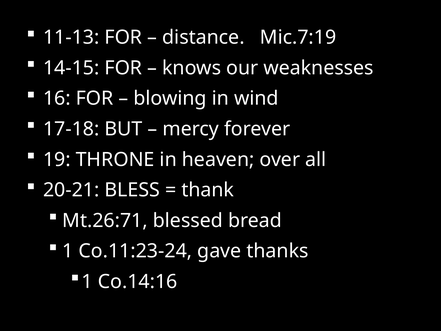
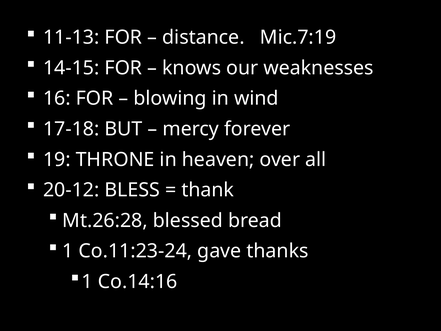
20-21: 20-21 -> 20-12 (71, 190)
Mt.26:71: Mt.26:71 -> Mt.26:28 (105, 220)
